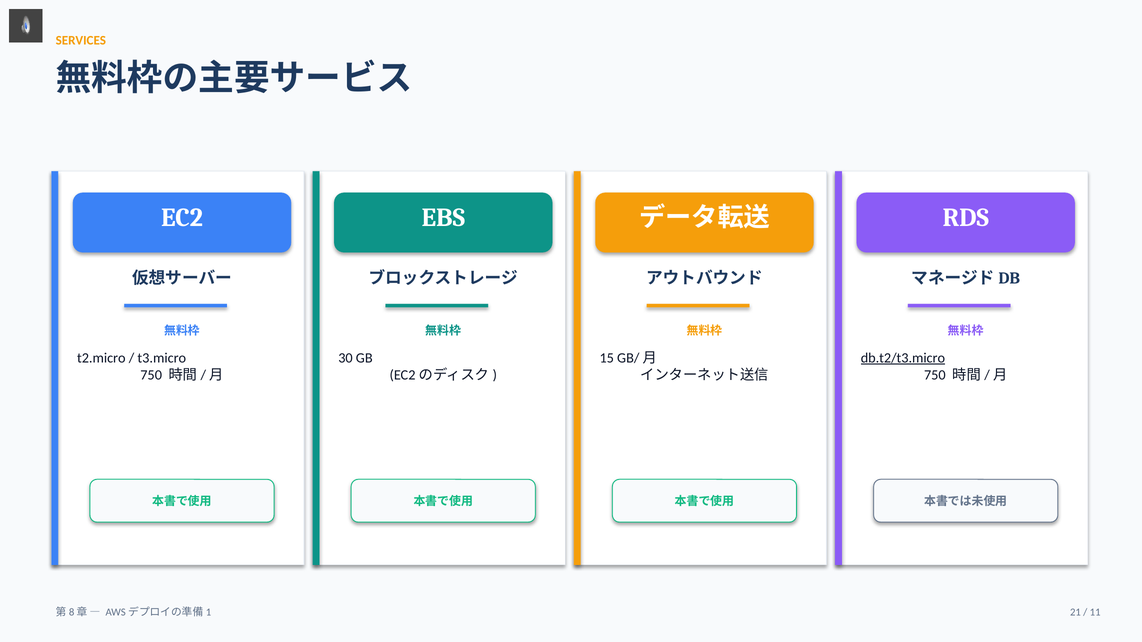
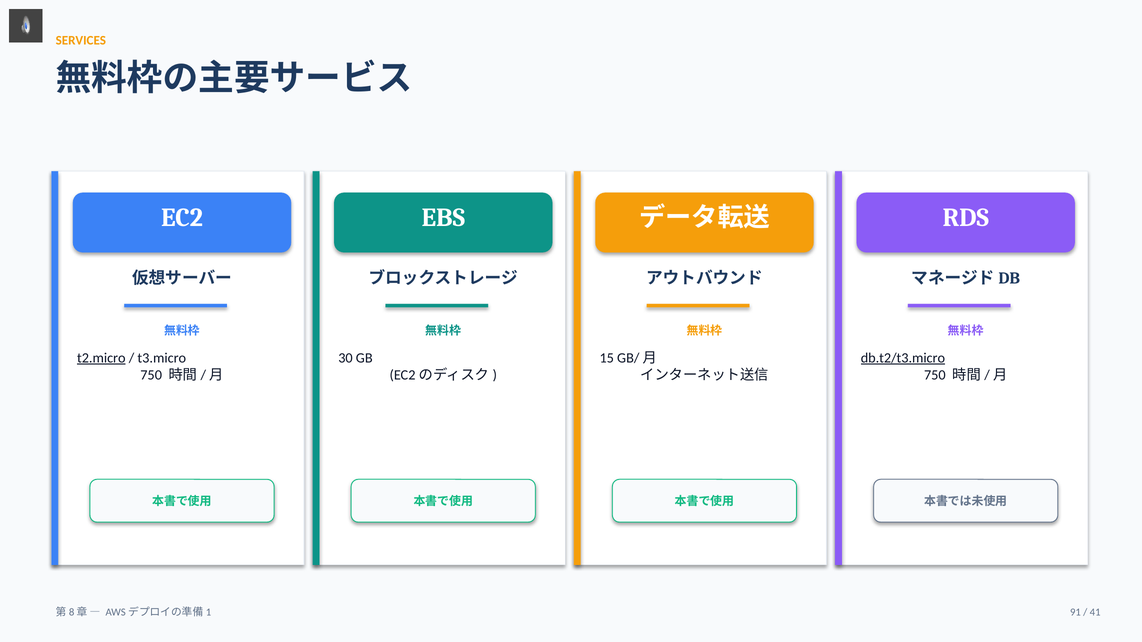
t2.micro underline: none -> present (101, 358)
21: 21 -> 91 (1075, 613)
11: 11 -> 41 (1095, 613)
